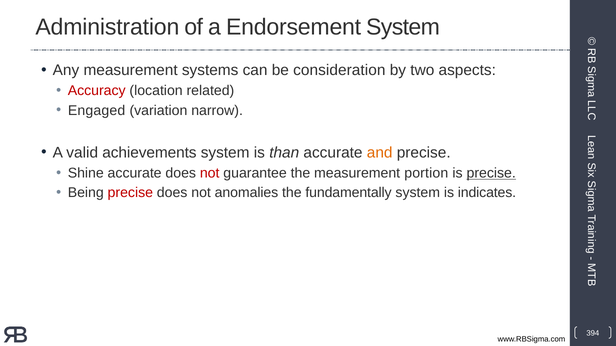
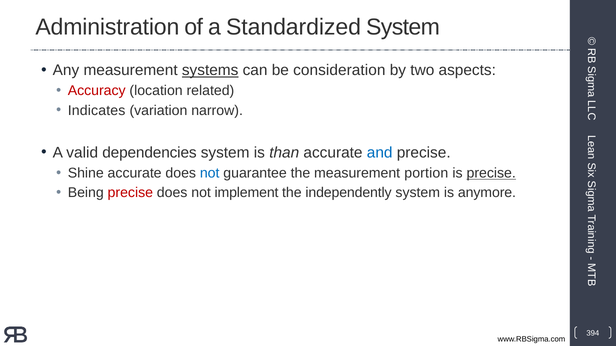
Endorsement: Endorsement -> Standardized (294, 27)
systems underline: none -> present (210, 70)
Engaged: Engaged -> Indicates (97, 111)
achievements: achievements -> dependencies (149, 153)
and colour: orange -> blue (380, 153)
not colour: red -> blue (210, 173)
anomalies: anomalies -> implement (247, 193)
fundamentally: fundamentally -> independently (349, 193)
indicates: indicates -> anymore (487, 193)
